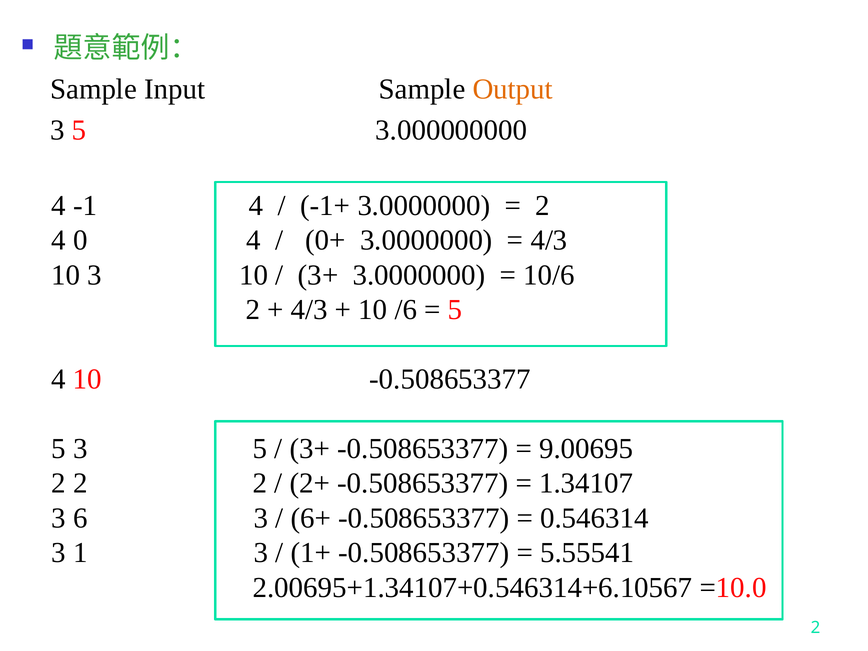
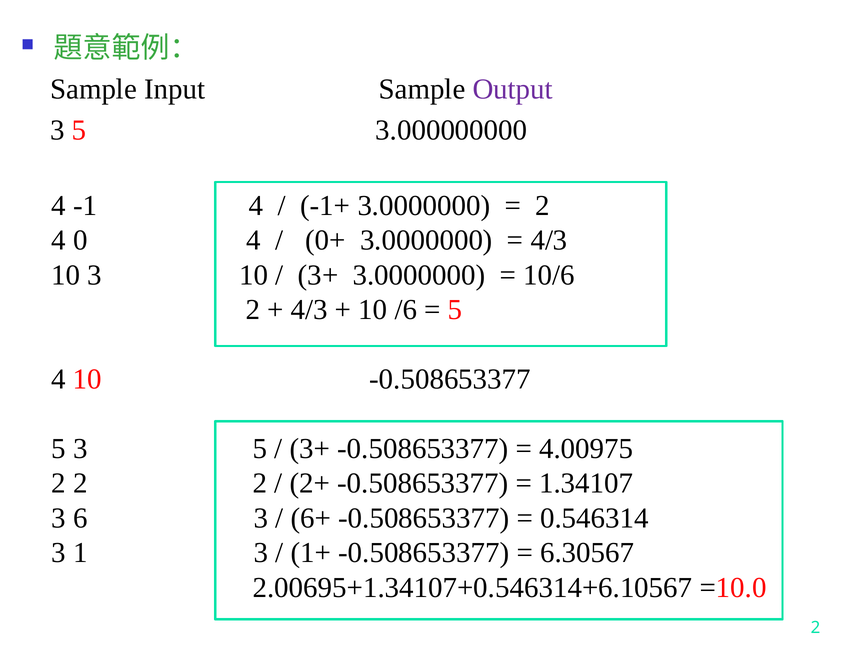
Output colour: orange -> purple (513, 89)
9.00695: 9.00695 -> 4.00975 (586, 449)
5.55541: 5.55541 -> 6.30567 (587, 553)
